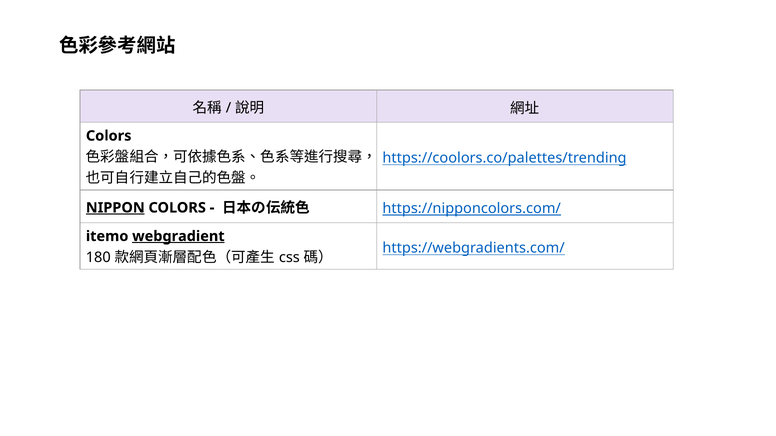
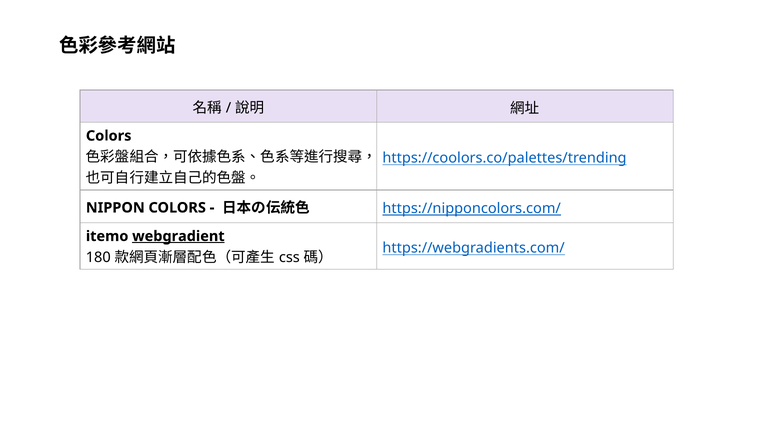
NIPPON underline: present -> none (115, 208)
